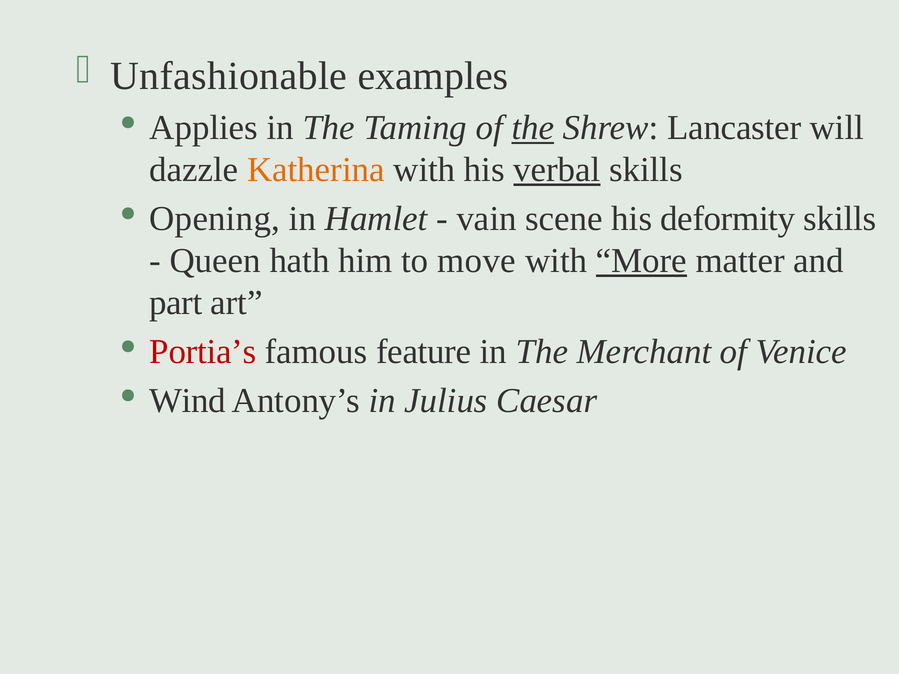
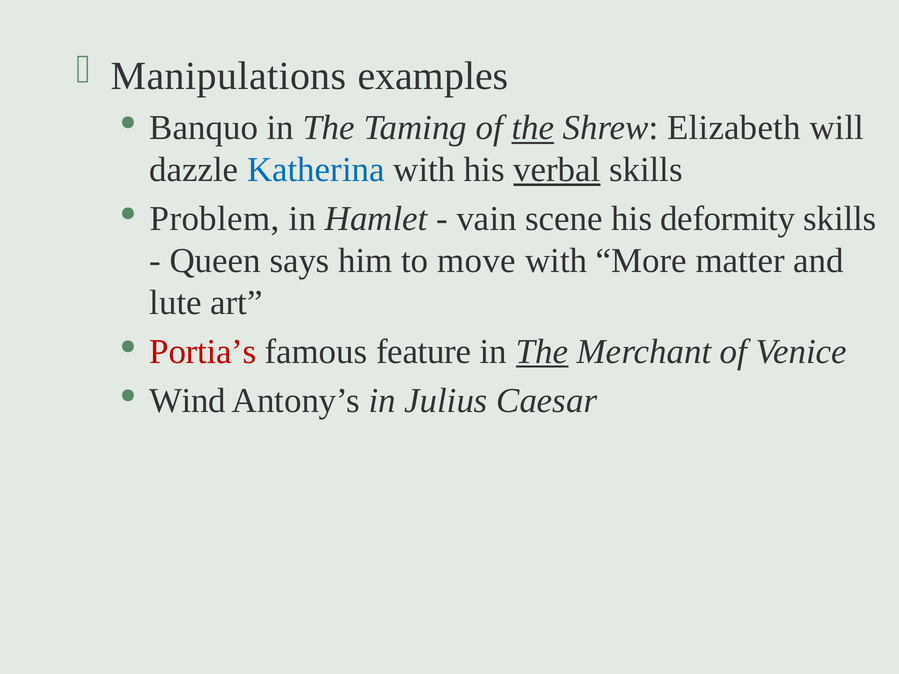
Unfashionable: Unfashionable -> Manipulations (229, 76)
Applies: Applies -> Banquo (204, 128)
Lancaster: Lancaster -> Elizabeth (734, 128)
Katherina colour: orange -> blue (316, 170)
Opening: Opening -> Problem (215, 219)
hath: hath -> says (300, 261)
More underline: present -> none (641, 261)
part: part -> lute (176, 303)
The underline: none -> present (542, 352)
